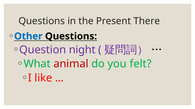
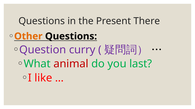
Other colour: blue -> orange (28, 36)
night: night -> curry (82, 50)
felt: felt -> last (141, 64)
